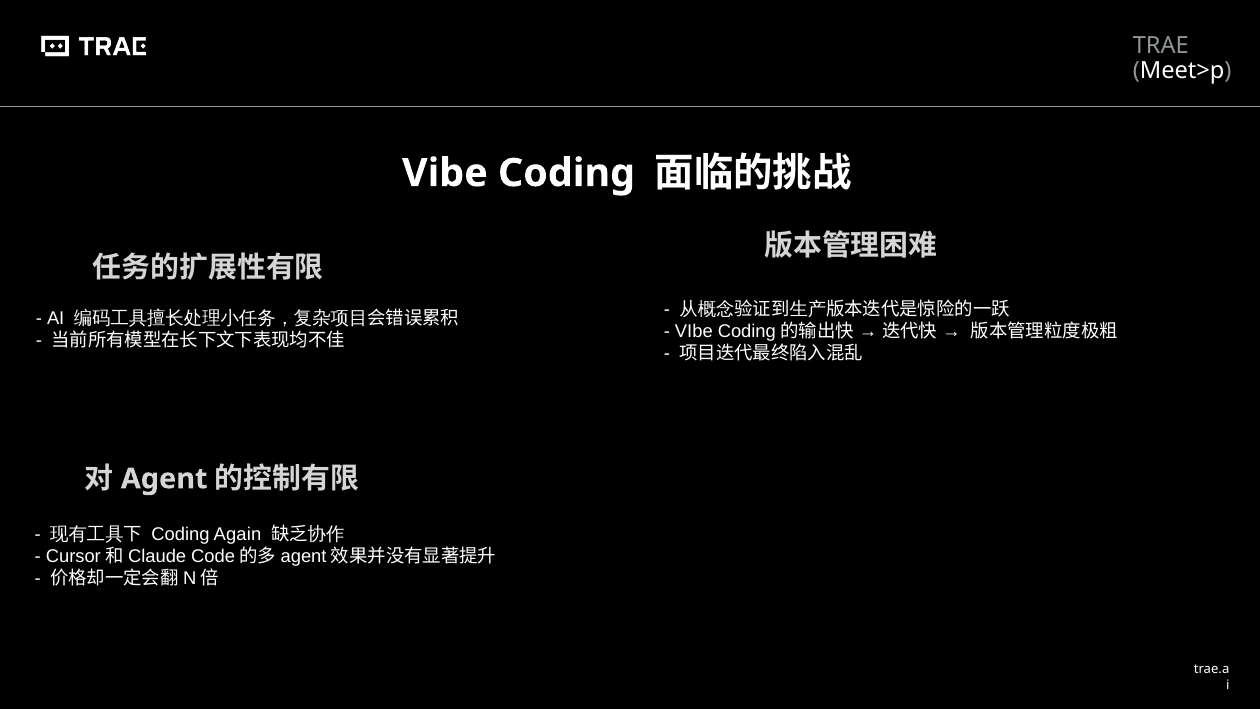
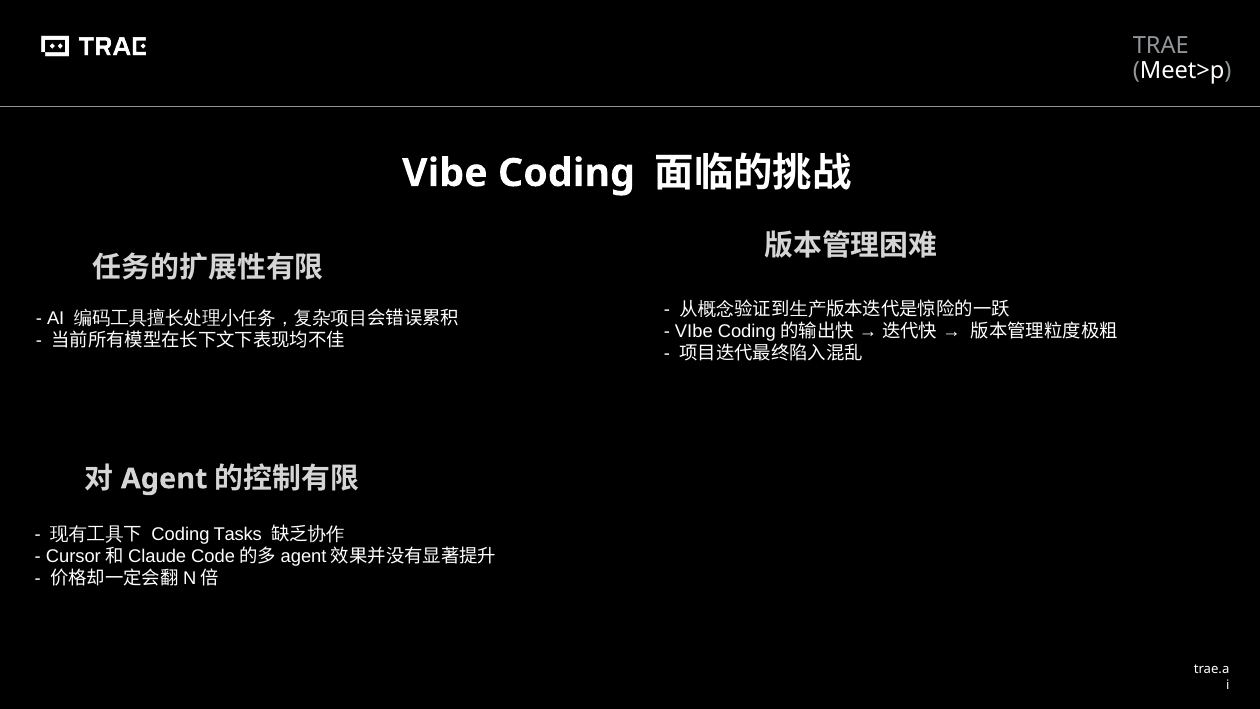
Again: Again -> Tasks (238, 534)
